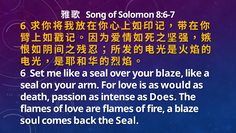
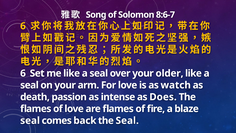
your blaze: blaze -> older (169, 73)
would: would -> watch (176, 85)
soul: soul -> seal (30, 120)
